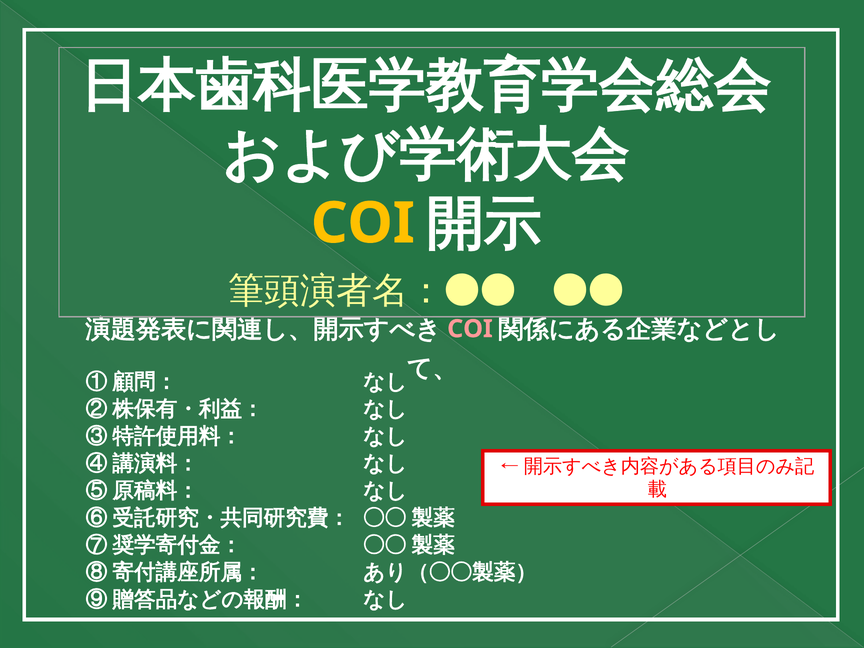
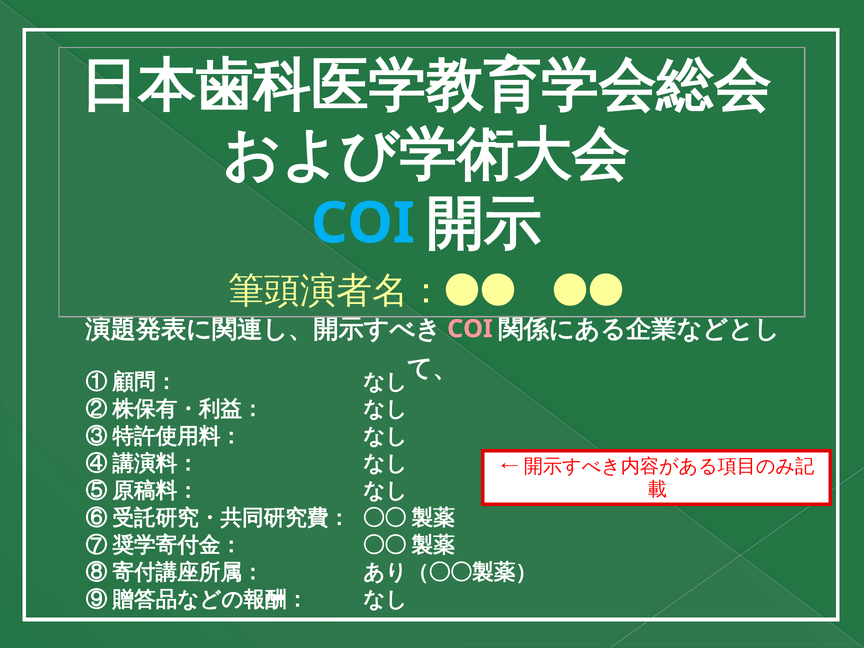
COI colour: yellow -> light blue (363, 223)
